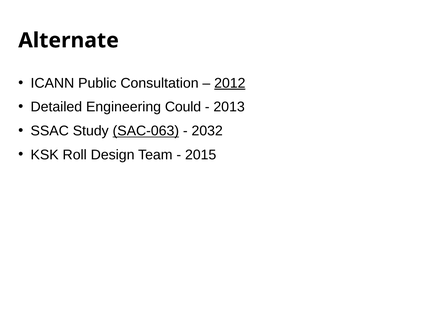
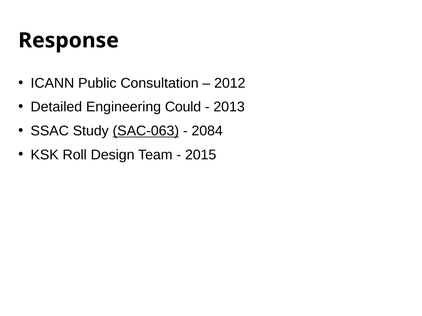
Alternate: Alternate -> Response (69, 41)
2012 underline: present -> none (230, 83)
2032: 2032 -> 2084 (207, 131)
